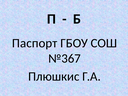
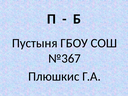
Паспорт: Паспорт -> Пустыня (35, 43)
